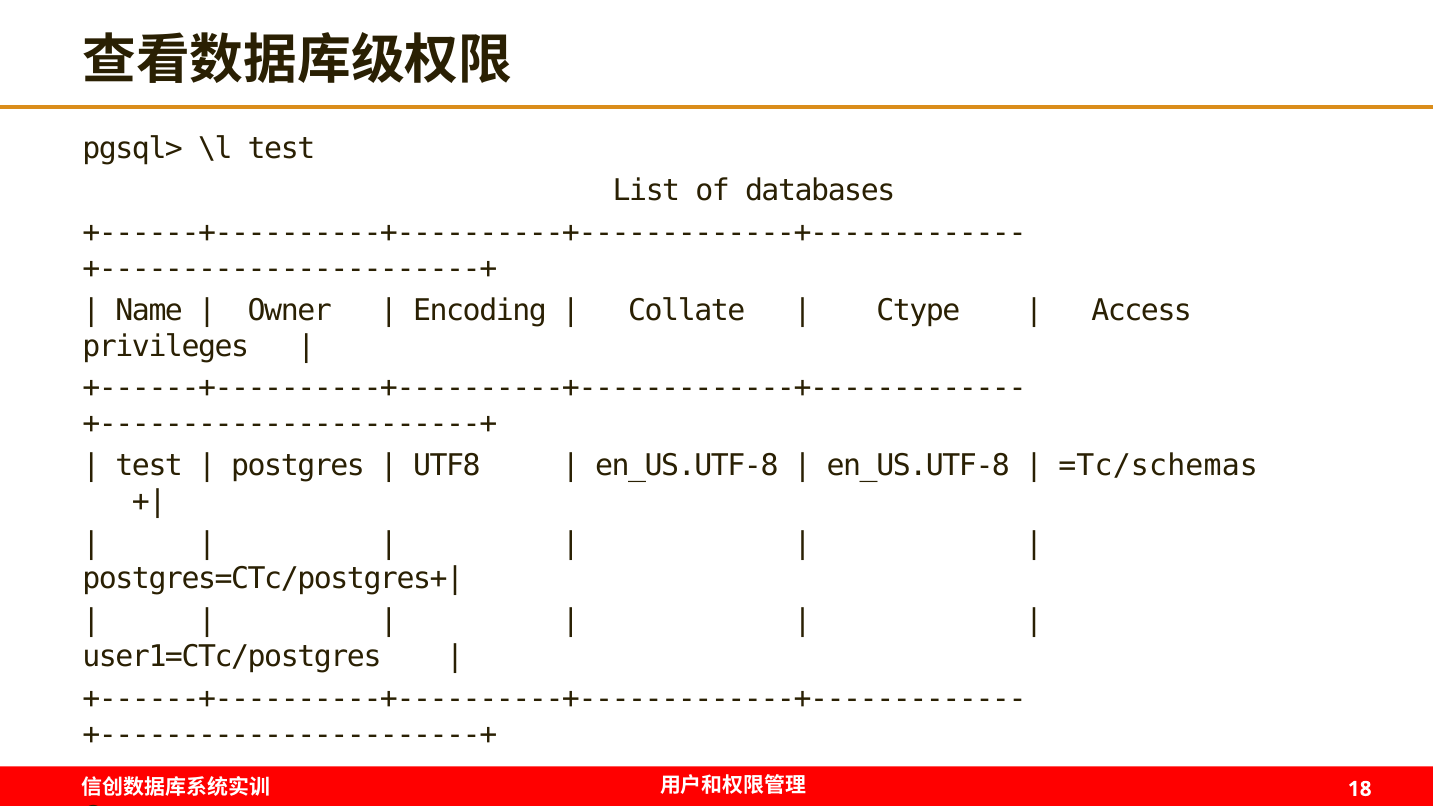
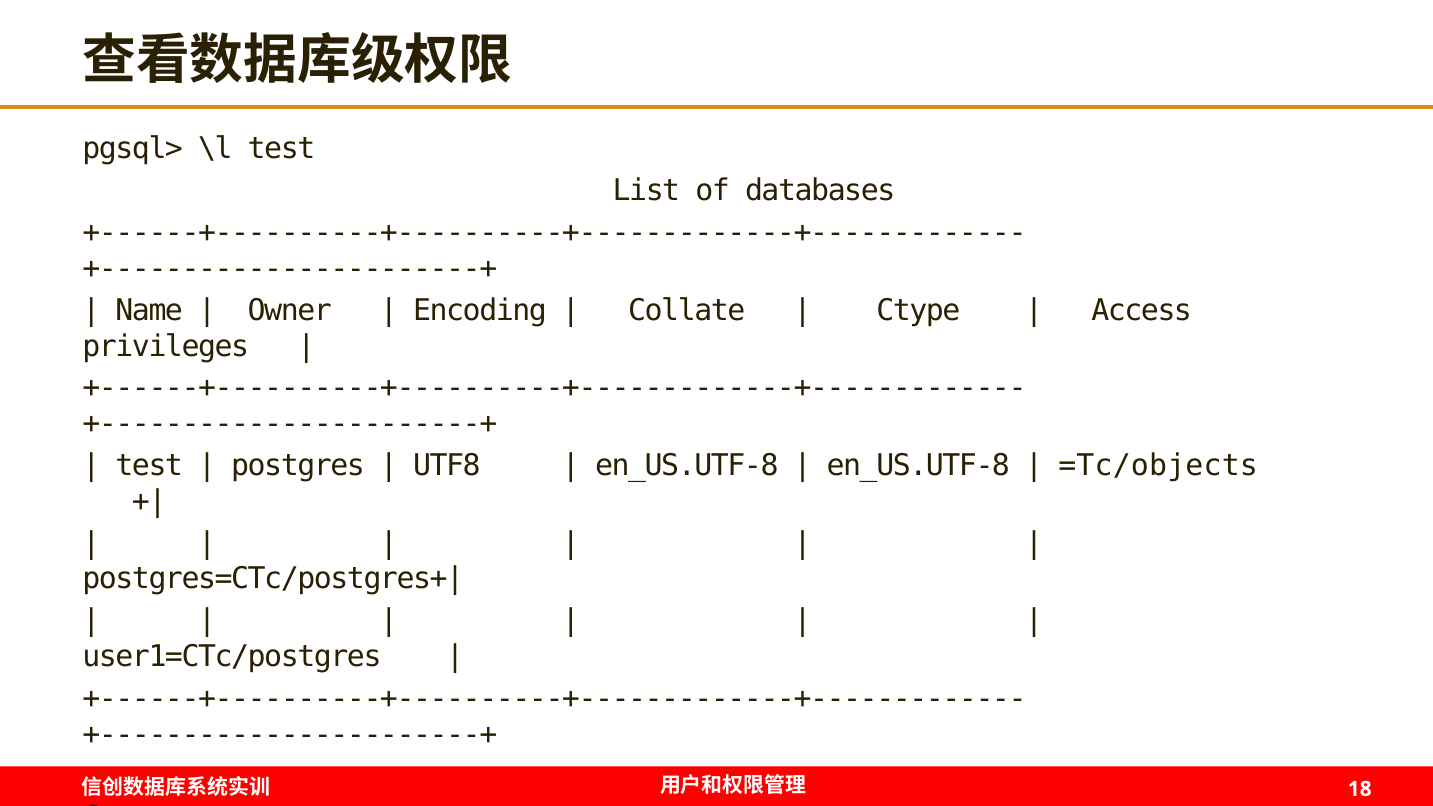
=Tc/schemas: =Tc/schemas -> =Tc/objects (1158, 466)
